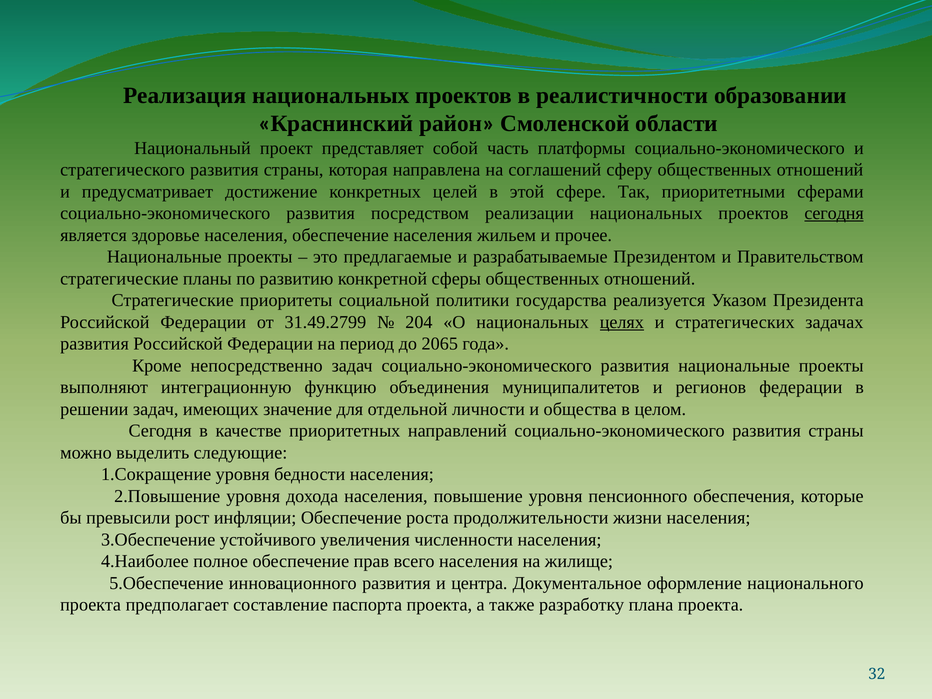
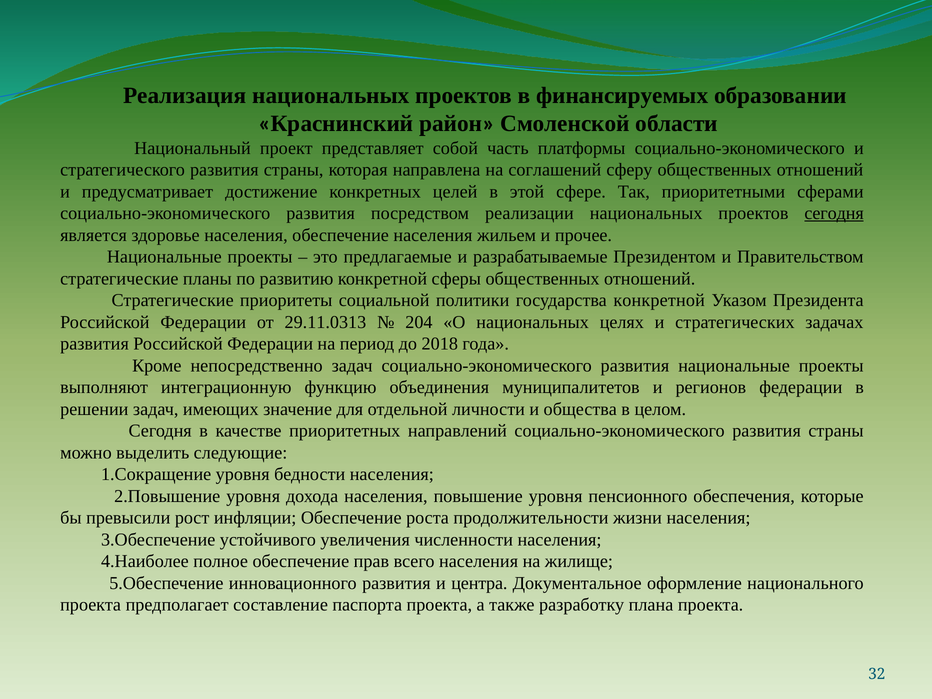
реалистичности: реалистичности -> финансируемых (622, 96)
государства реализуется: реализуется -> конкретной (659, 300)
31.49.2799: 31.49.2799 -> 29.11.0313 (325, 322)
целях underline: present -> none (622, 322)
2065: 2065 -> 2018 (440, 344)
